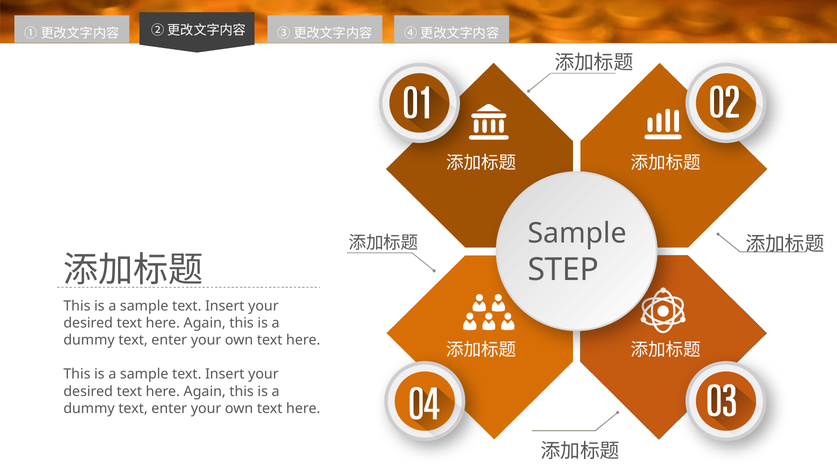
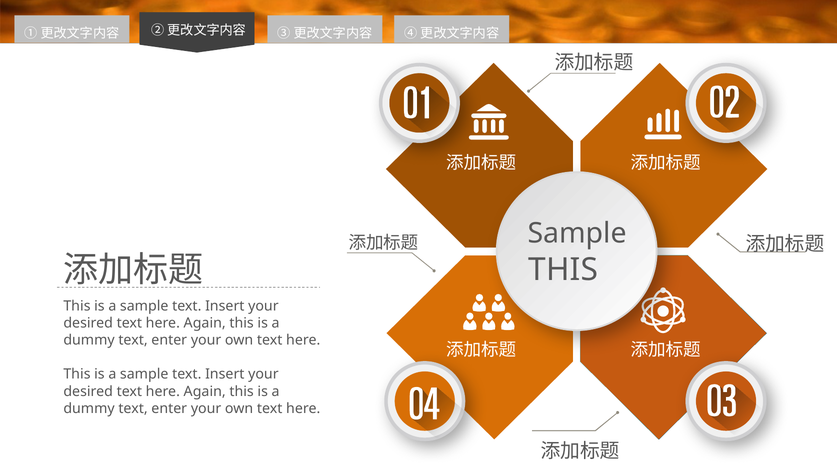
STEP: STEP -> THIS (563, 270)
